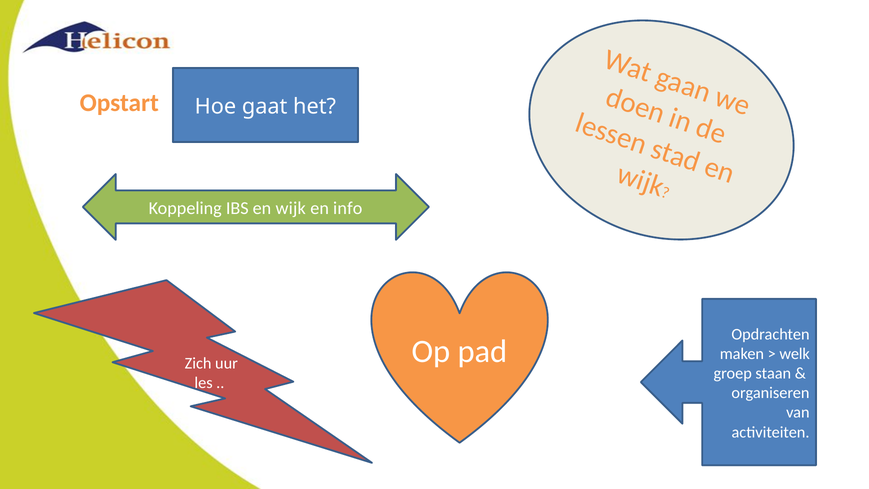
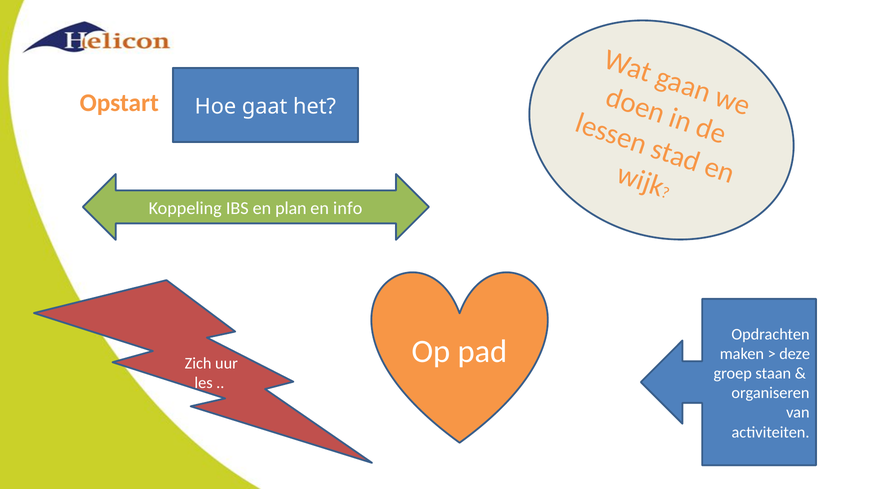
wijk: wijk -> plan (291, 208)
welk: welk -> deze (795, 354)
